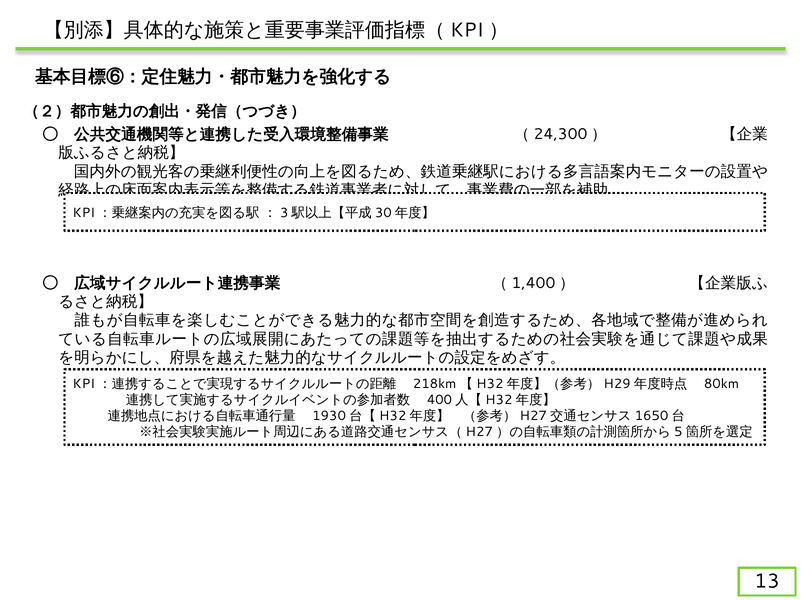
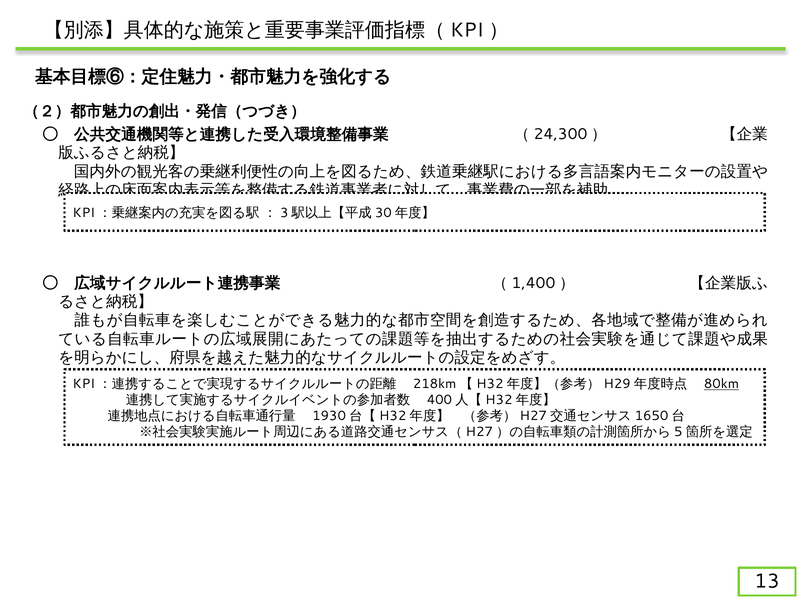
80km underline: none -> present (721, 384)
